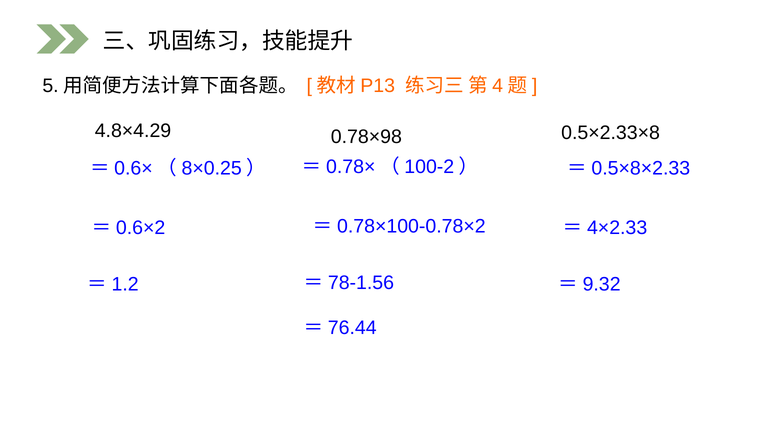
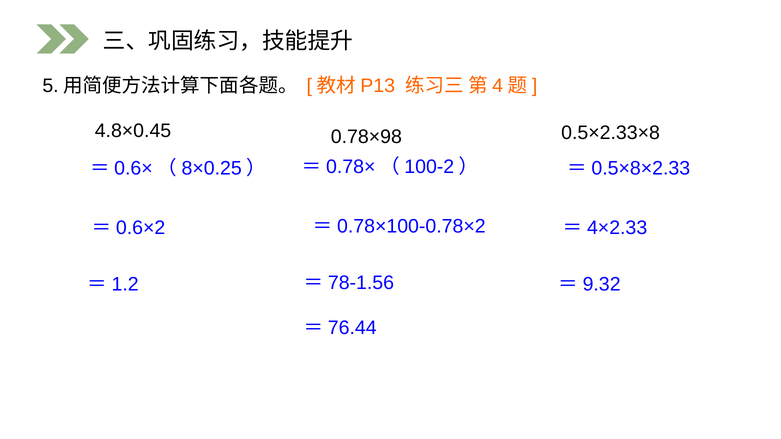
4.8×4.29: 4.8×4.29 -> 4.8×0.45 (133, 131)
